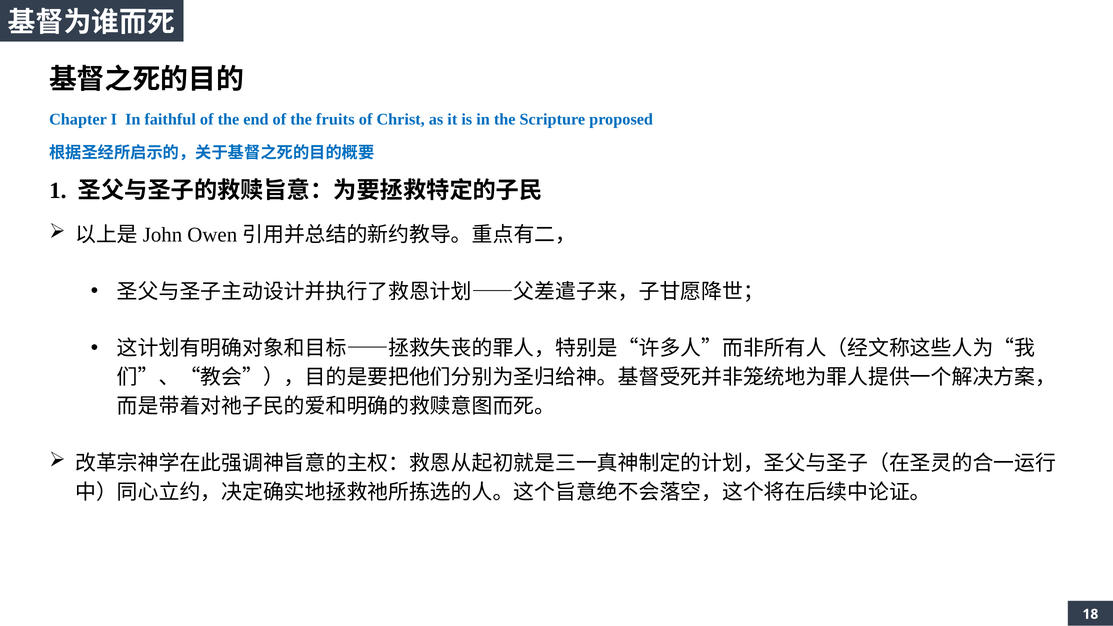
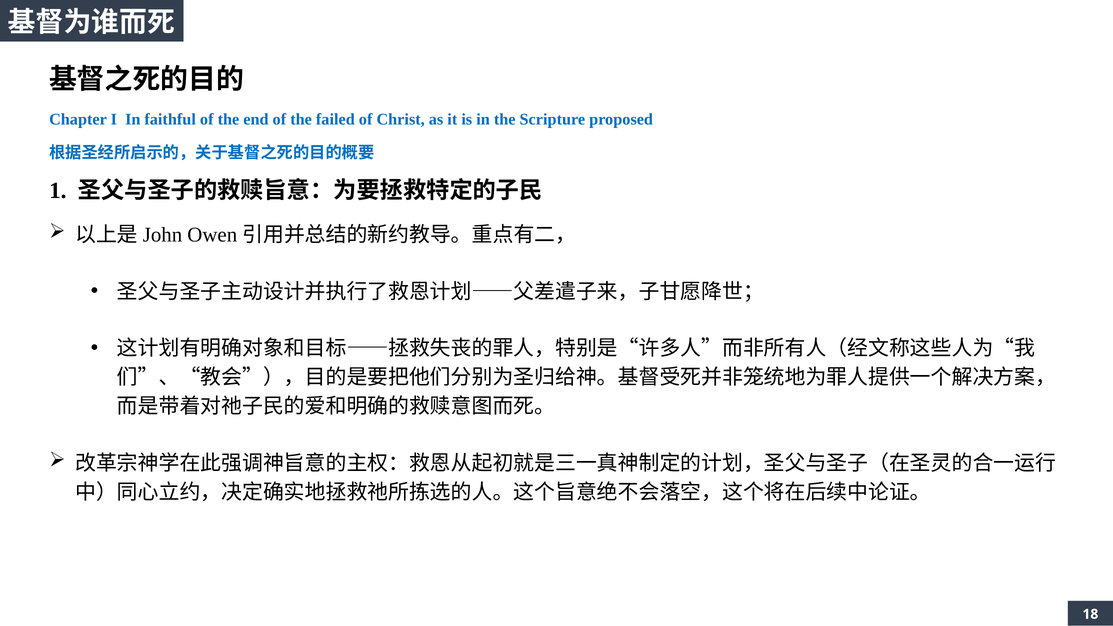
fruits: fruits -> failed (335, 119)
